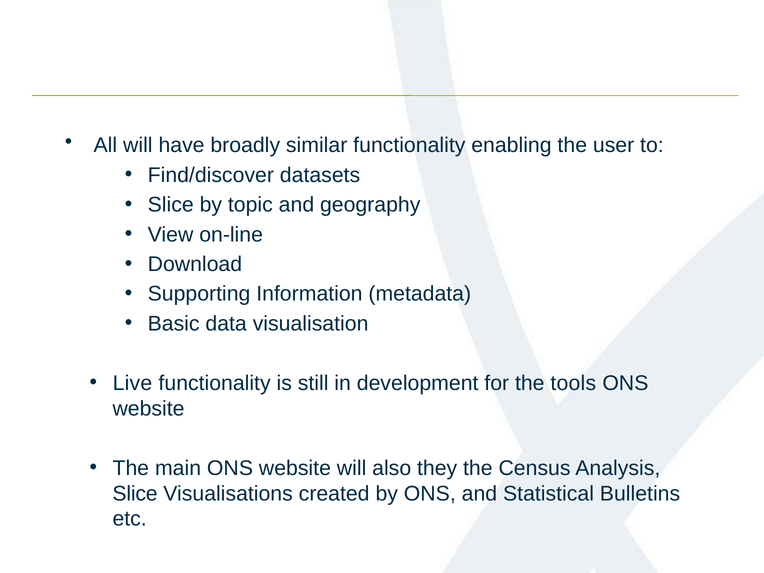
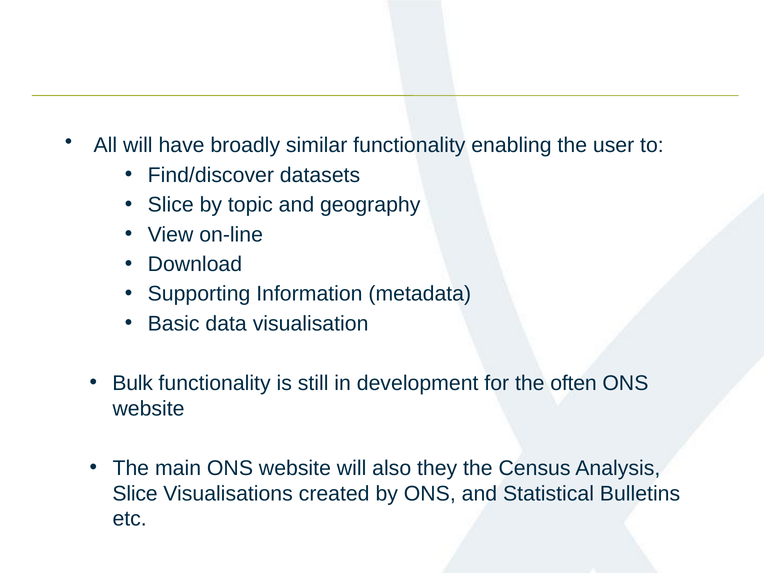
Live: Live -> Bulk (133, 383)
tools: tools -> often (574, 383)
